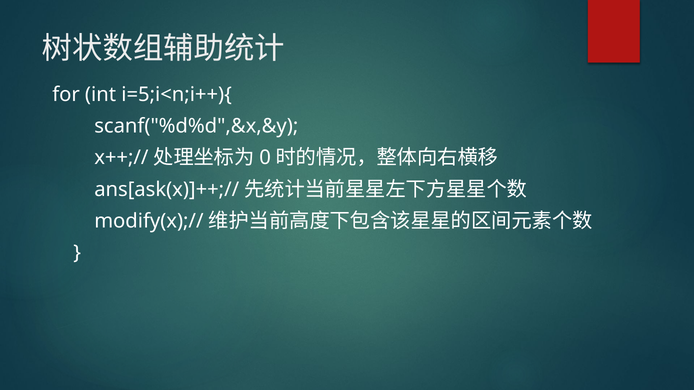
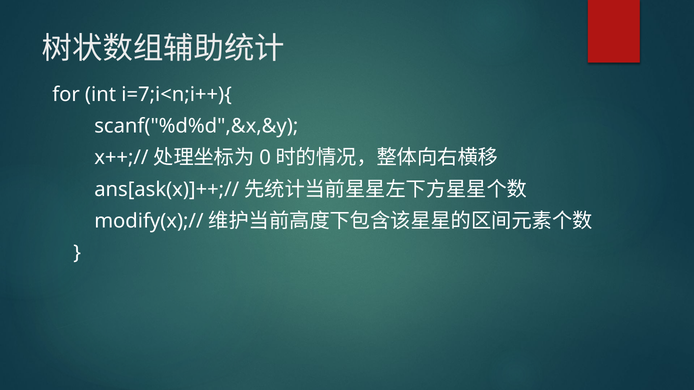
i=5;i<n;i++){: i=5;i<n;i++){ -> i=7;i<n;i++){ (177, 95)
